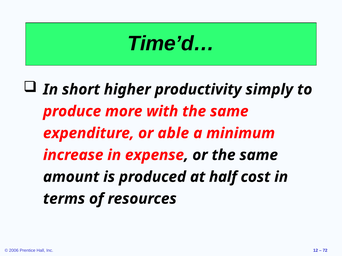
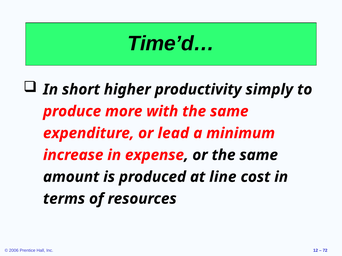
able: able -> lead (173, 133)
half: half -> line (223, 177)
